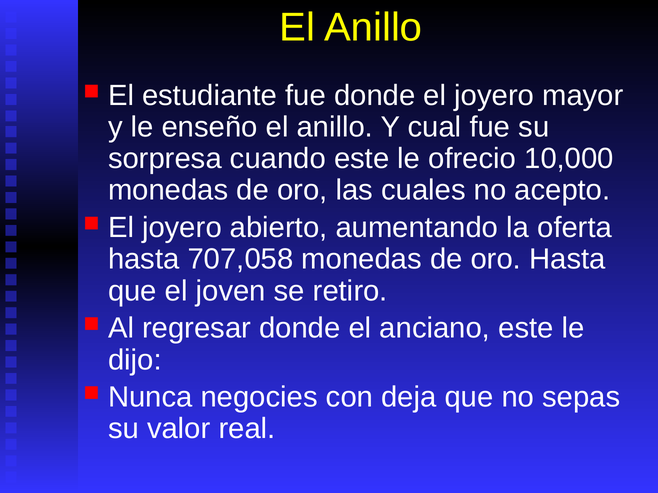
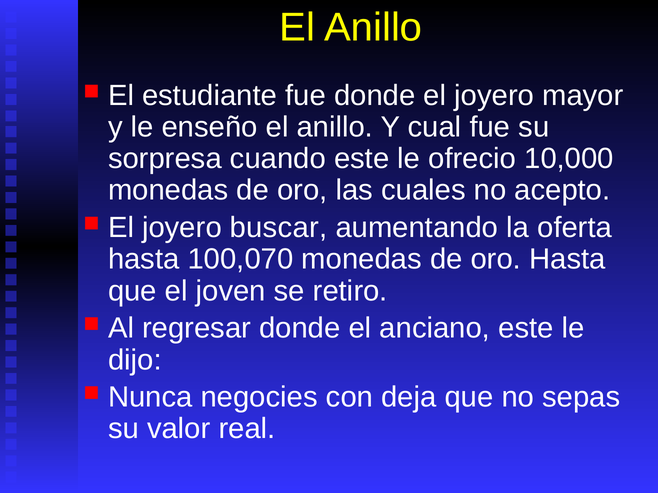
abierto: abierto -> buscar (279, 228)
707,058: 707,058 -> 100,070 (240, 260)
